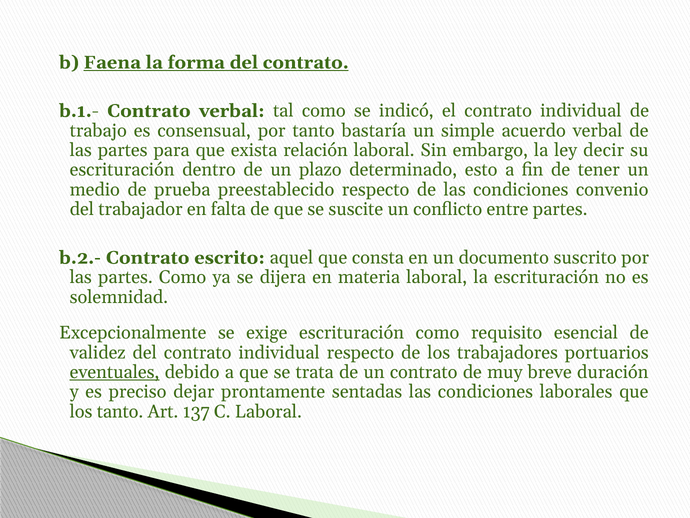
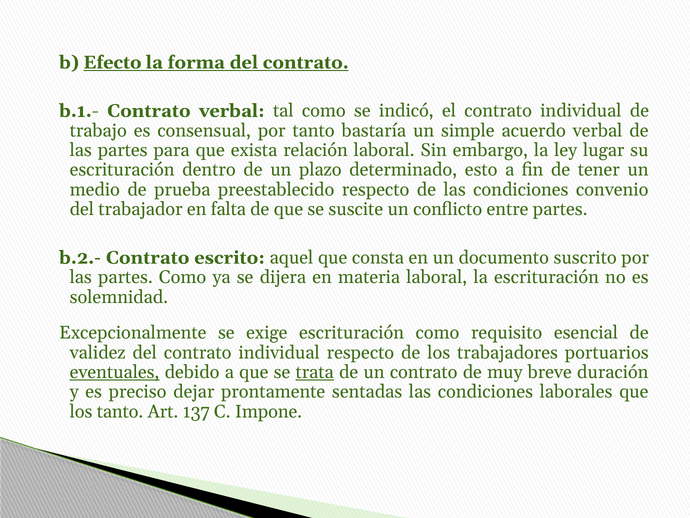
Faena: Faena -> Efecto (112, 62)
decir: decir -> lugar (604, 150)
trata underline: none -> present (315, 372)
C Laboral: Laboral -> Impone (269, 411)
